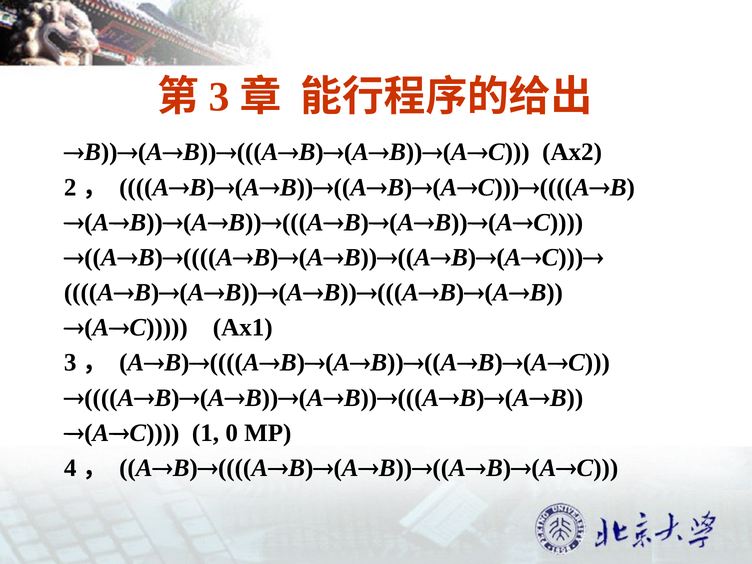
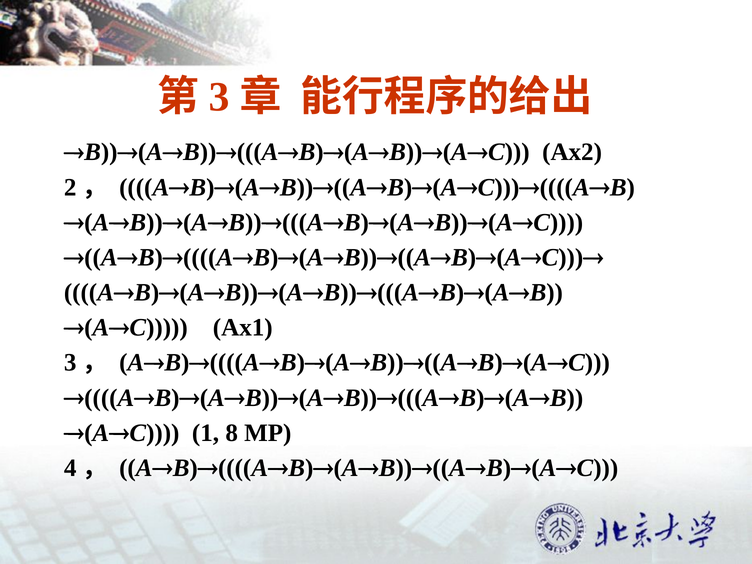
0: 0 -> 8 (232, 433)
